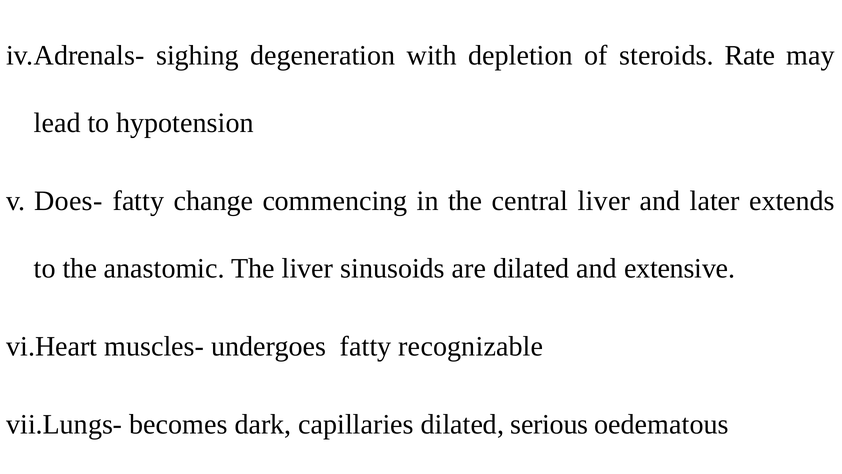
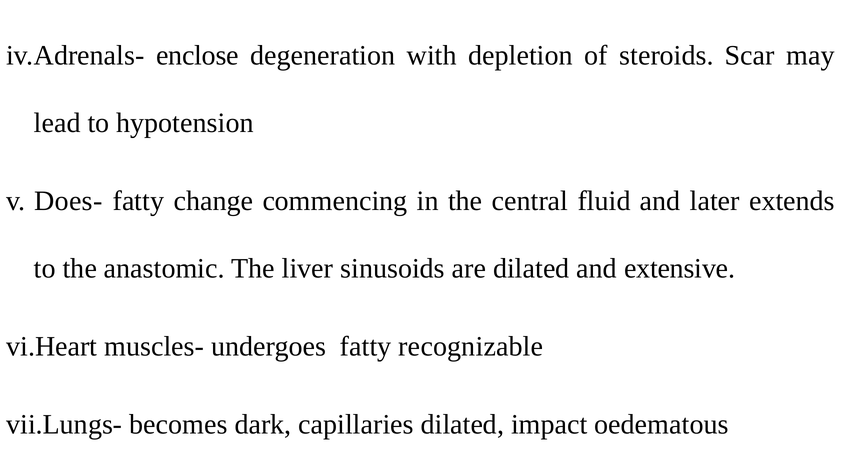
sighing: sighing -> enclose (197, 56)
Rate: Rate -> Scar (750, 56)
central liver: liver -> fluid (604, 201)
serious: serious -> impact (549, 424)
